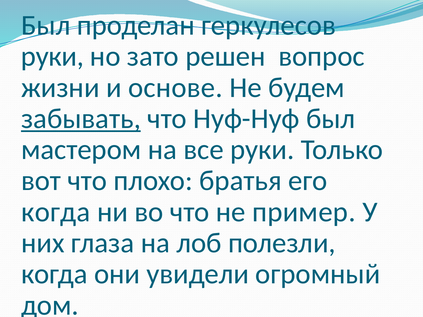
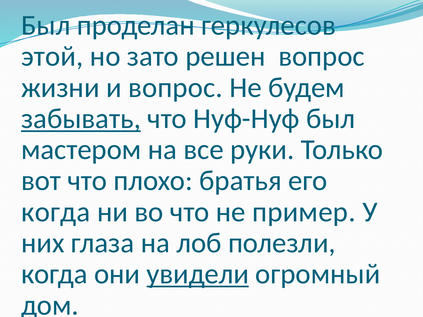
руки: руки -> этой (52, 57)
и основе: основе -> вопрос (175, 88)
увидели underline: none -> present (198, 274)
